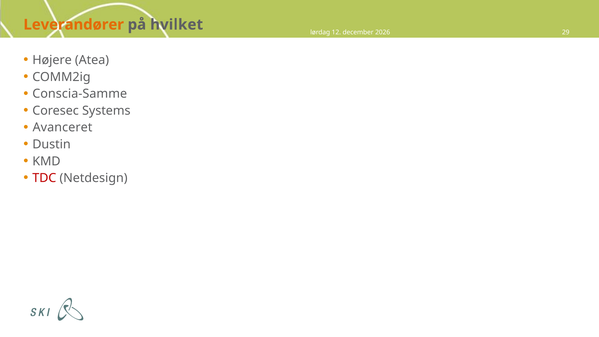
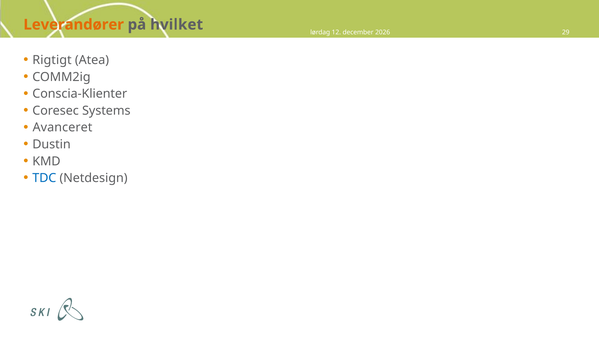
Højere: Højere -> Rigtigt (52, 60)
Conscia-Samme: Conscia-Samme -> Conscia-Klienter (80, 94)
TDC colour: red -> blue (44, 178)
